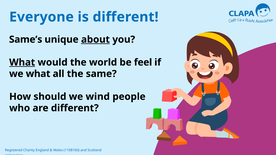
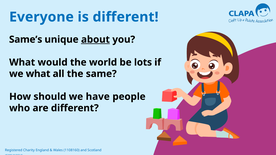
What underline: present -> none (22, 62)
feel: feel -> lots (143, 62)
wind: wind -> have (98, 97)
